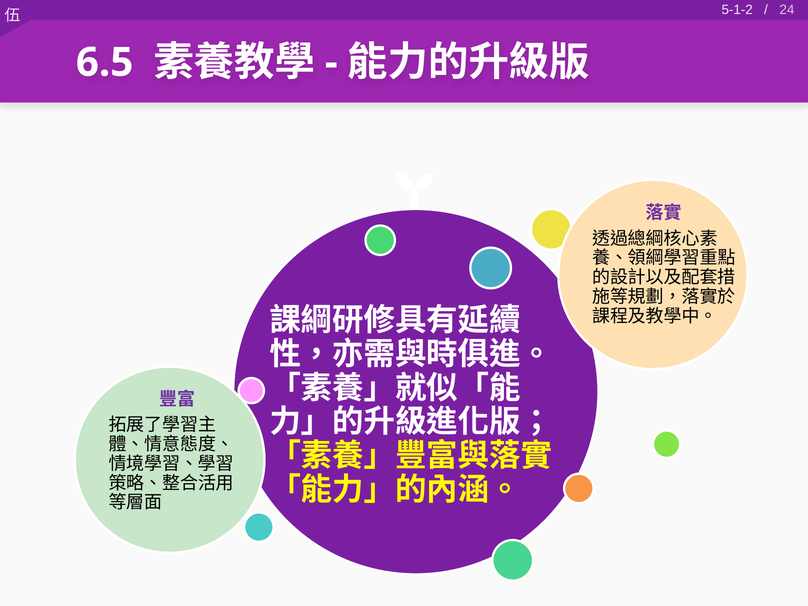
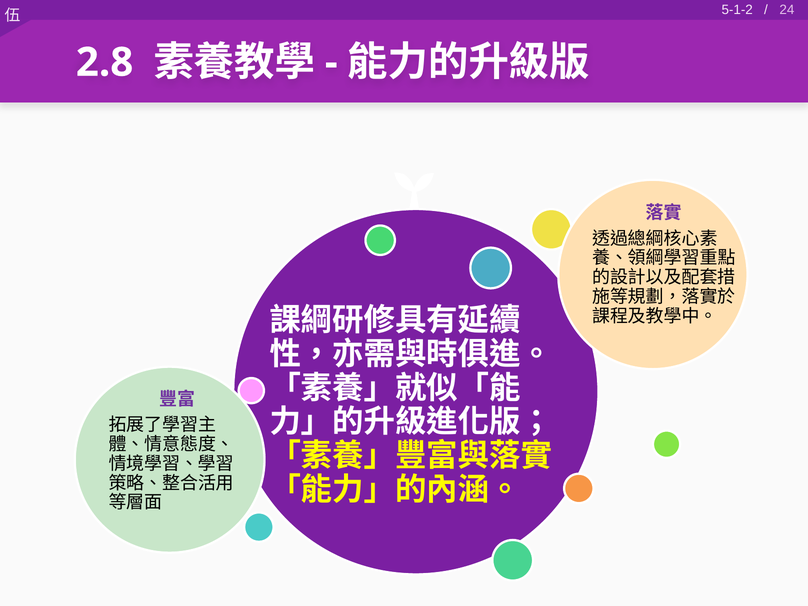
6.5: 6.5 -> 2.8 (105, 62)
